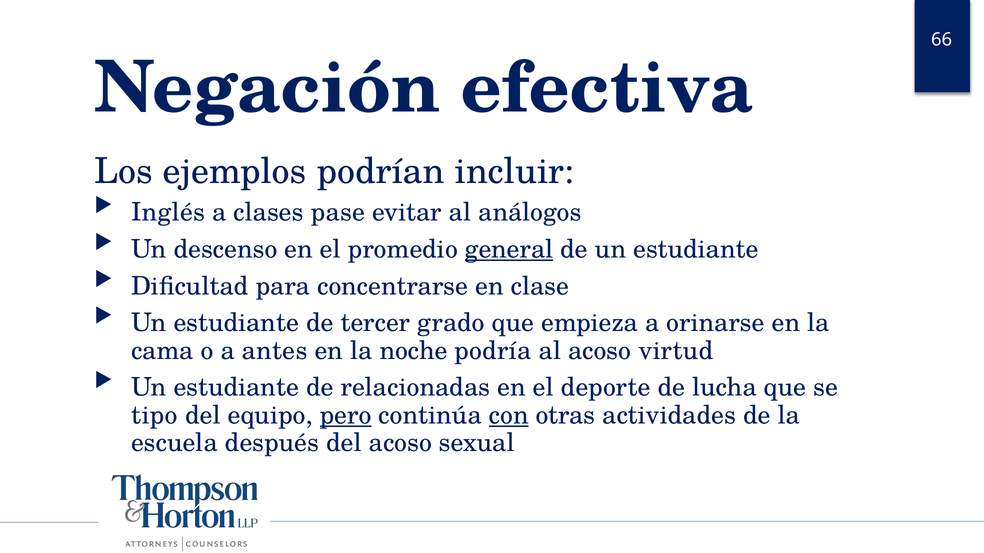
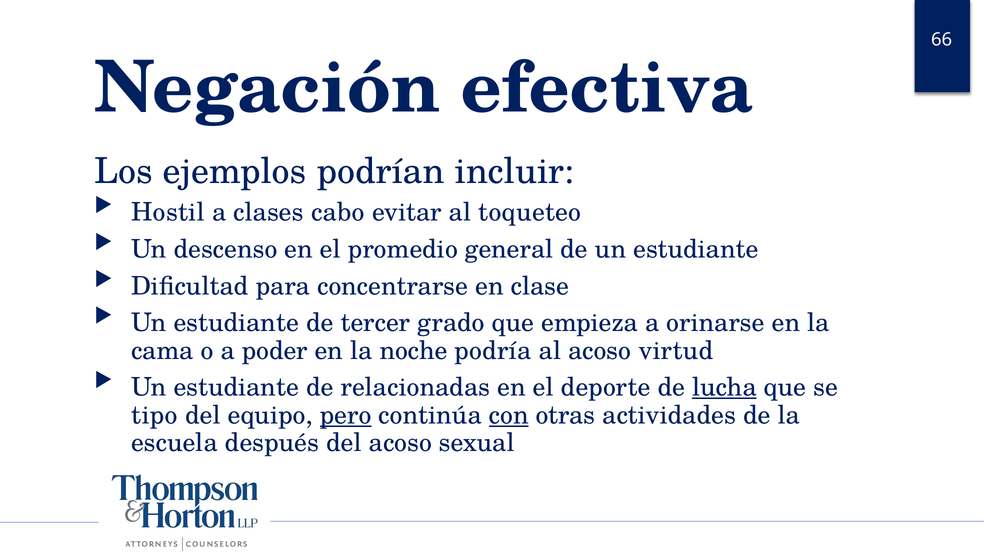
Inglés: Inglés -> Hostil (168, 213)
pase: pase -> cabo (338, 213)
análogos: análogos -> toqueteo (530, 213)
general underline: present -> none (509, 249)
antes: antes -> poder (275, 351)
lucha underline: none -> present (724, 388)
